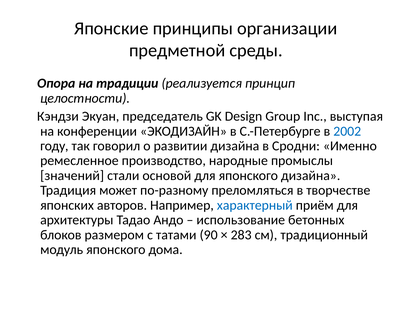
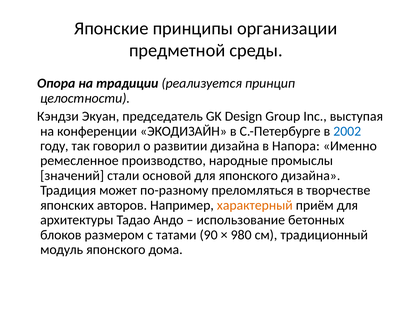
Сродни: Сродни -> Напора (296, 146)
характерный colour: blue -> orange (255, 205)
283: 283 -> 980 (241, 235)
